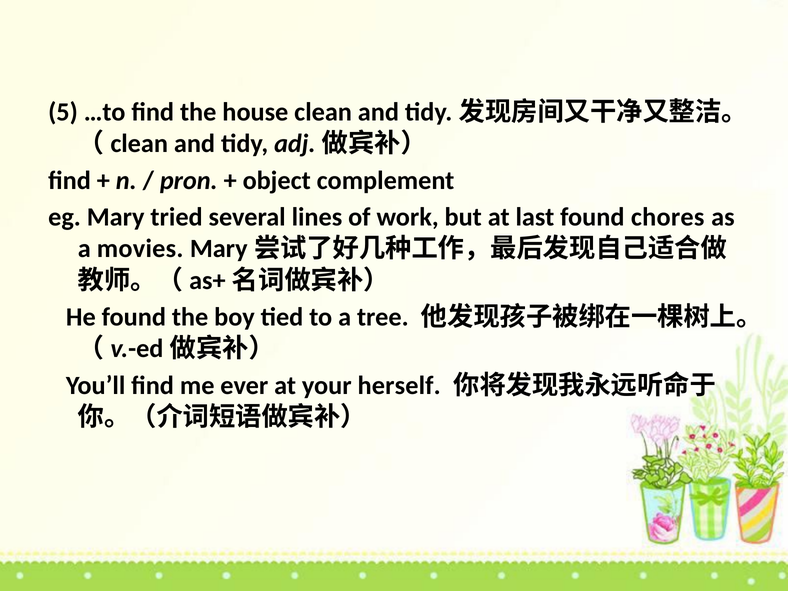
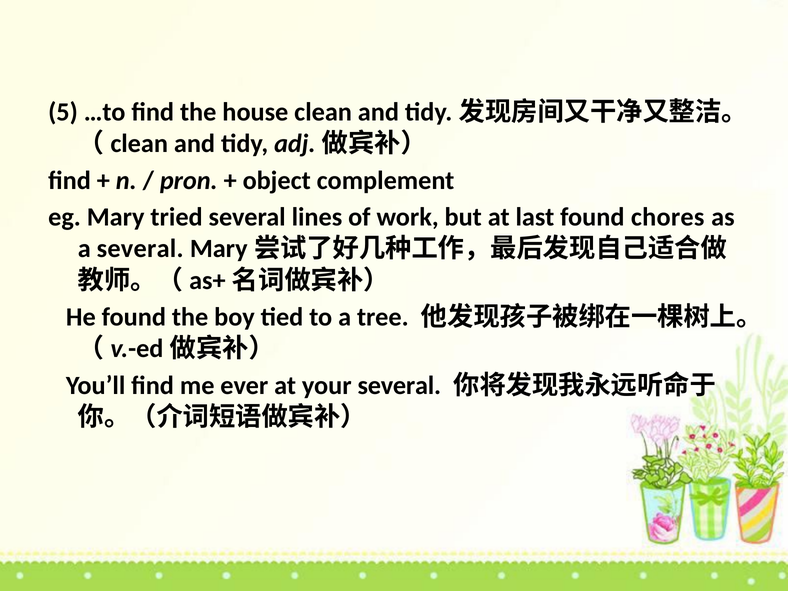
a movies: movies -> several (140, 249)
your herself: herself -> several (399, 385)
